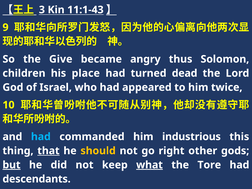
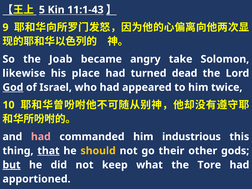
3: 3 -> 5 (42, 10)
Give: Give -> Joab (61, 59)
thus: thus -> take (181, 59)
children: children -> likewise (24, 73)
God underline: none -> present (13, 87)
had colour: light blue -> pink (41, 137)
right: right -> their (171, 151)
what underline: present -> none (150, 165)
descendants: descendants -> apportioned (37, 179)
